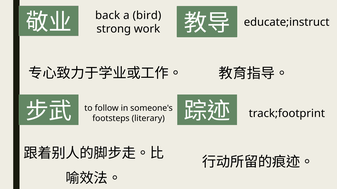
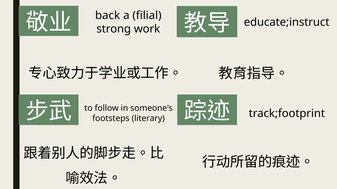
bird: bird -> filial (147, 16)
